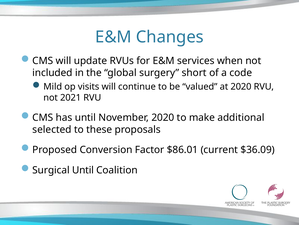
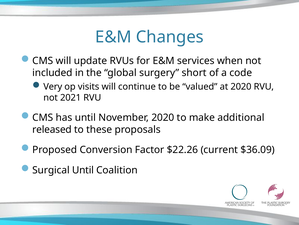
Mild: Mild -> Very (53, 86)
selected: selected -> released (52, 129)
$86.01: $86.01 -> $22.26 (182, 149)
